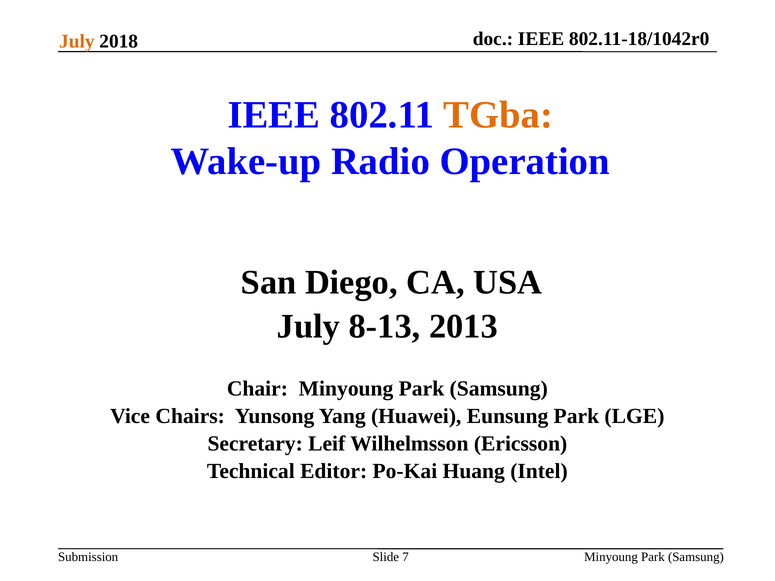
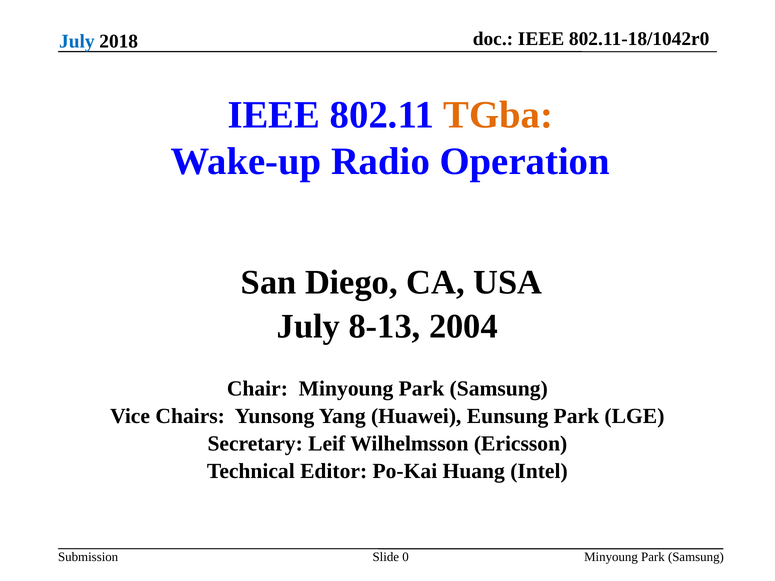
July colour: orange -> blue (77, 41)
2013: 2013 -> 2004 (463, 327)
7: 7 -> 0 (406, 557)
